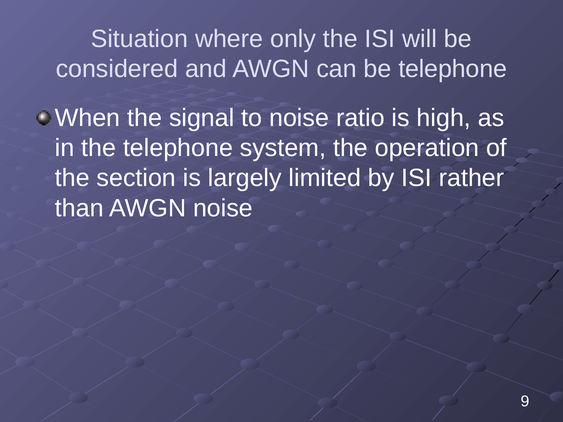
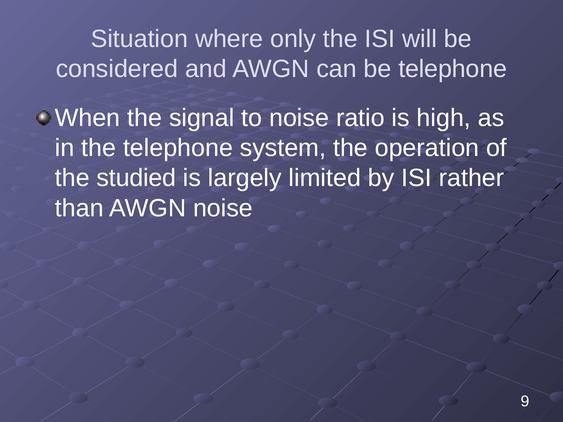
section: section -> studied (136, 178)
